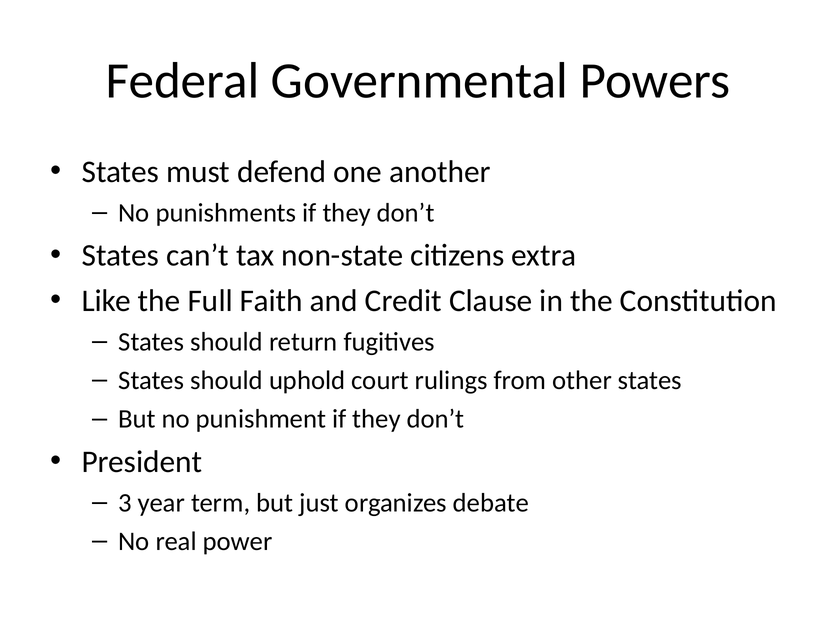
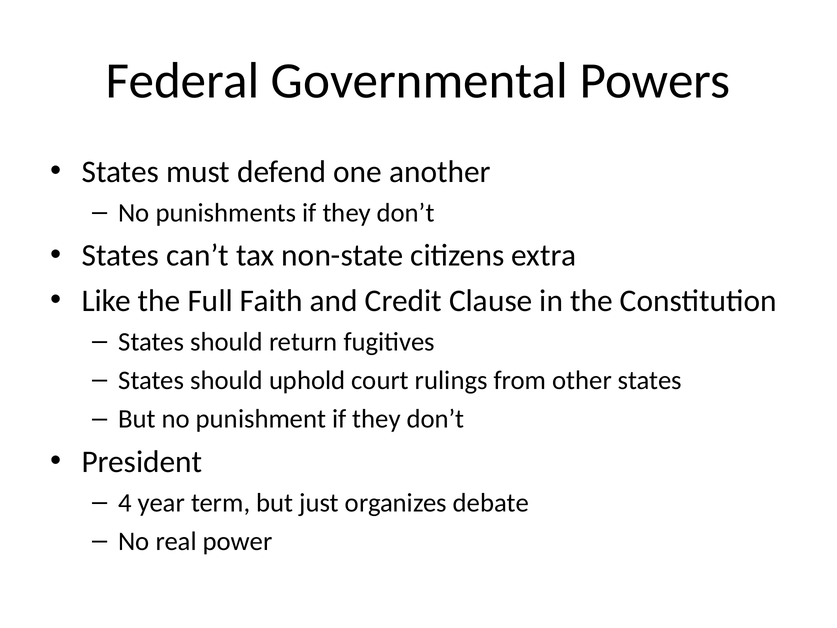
3: 3 -> 4 (125, 503)
